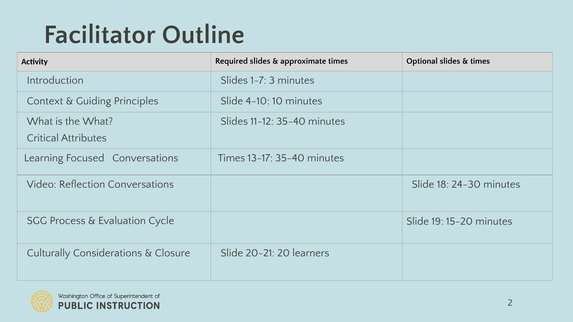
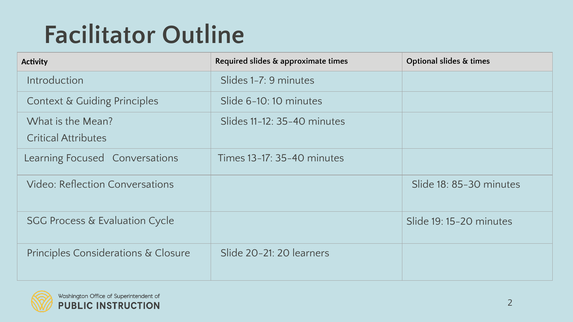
3: 3 -> 9 (272, 80)
4-10: 4-10 -> 6-10 (258, 101)
the What: What -> Mean (98, 122)
24-30: 24-30 -> 85-30 (466, 184)
Culturally: Culturally -> Principles (49, 253)
